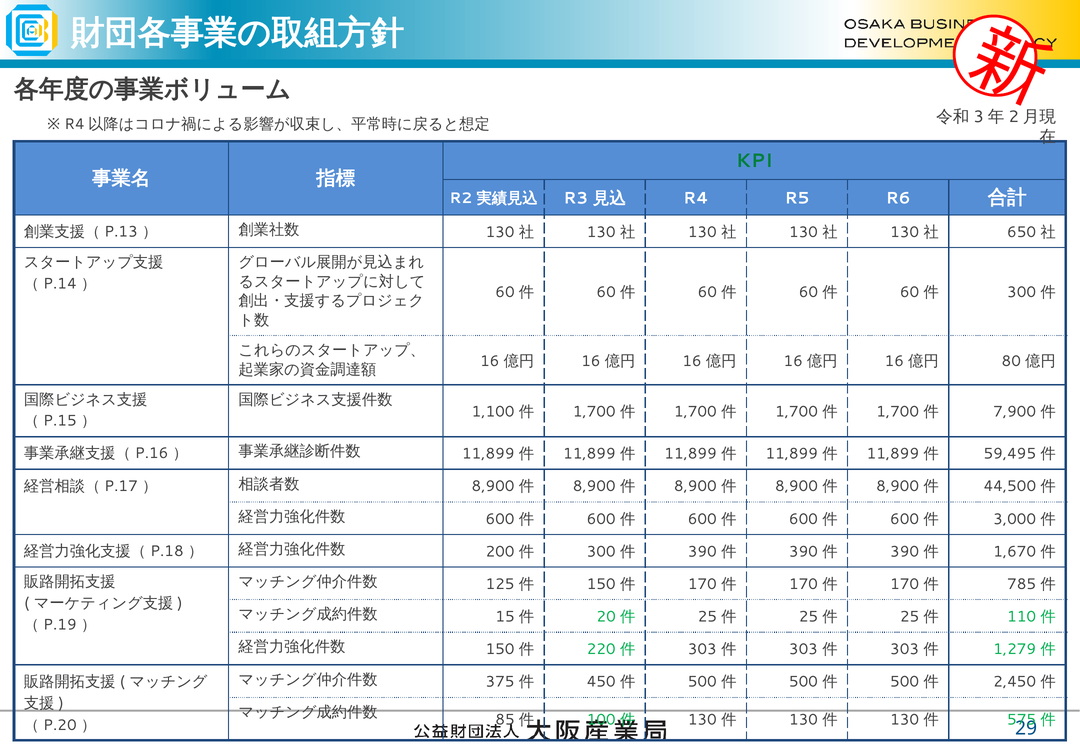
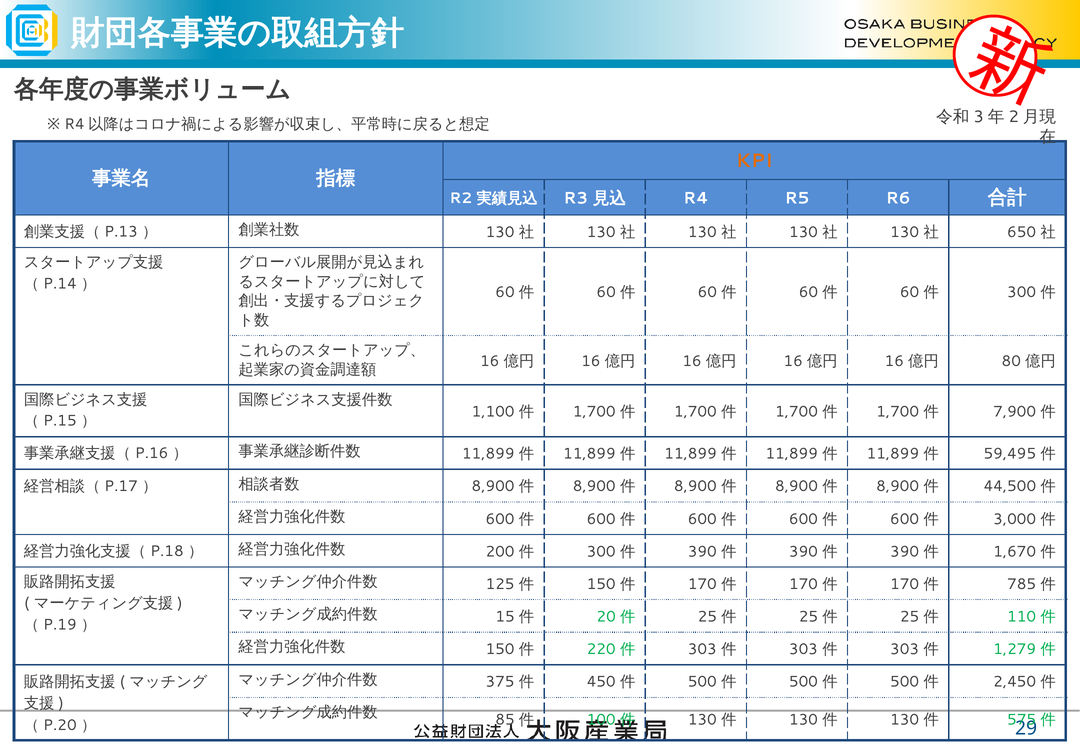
KPI colour: green -> orange (754, 161)
